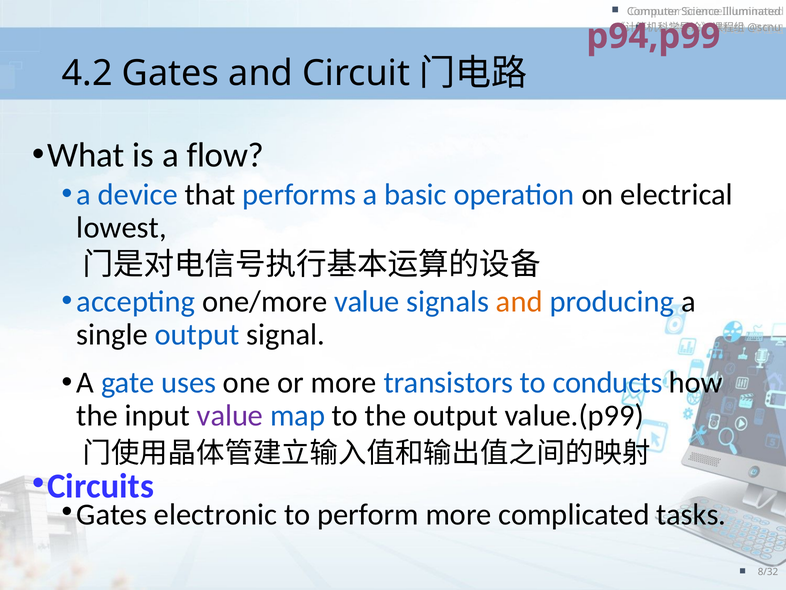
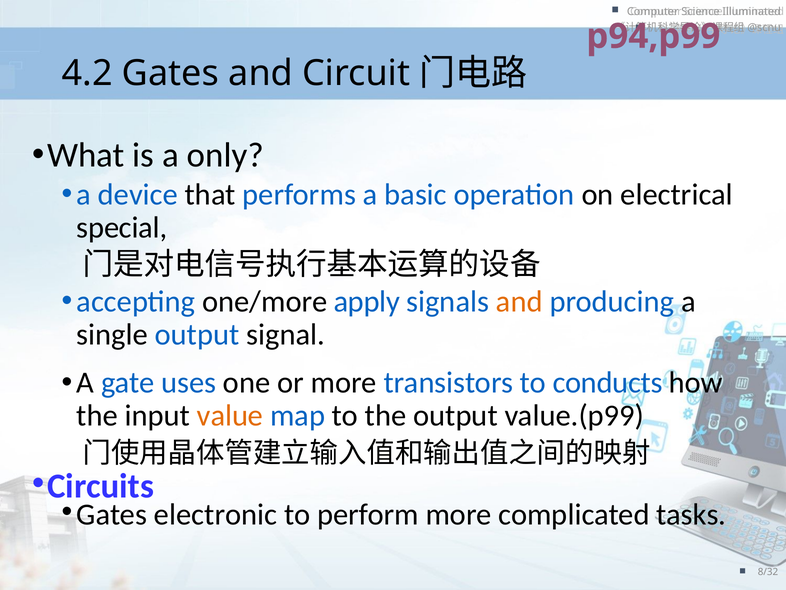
flow: flow -> only (225, 155)
lowest: lowest -> special (122, 227)
one/more value: value -> apply (367, 301)
value colour: purple -> orange (230, 415)
